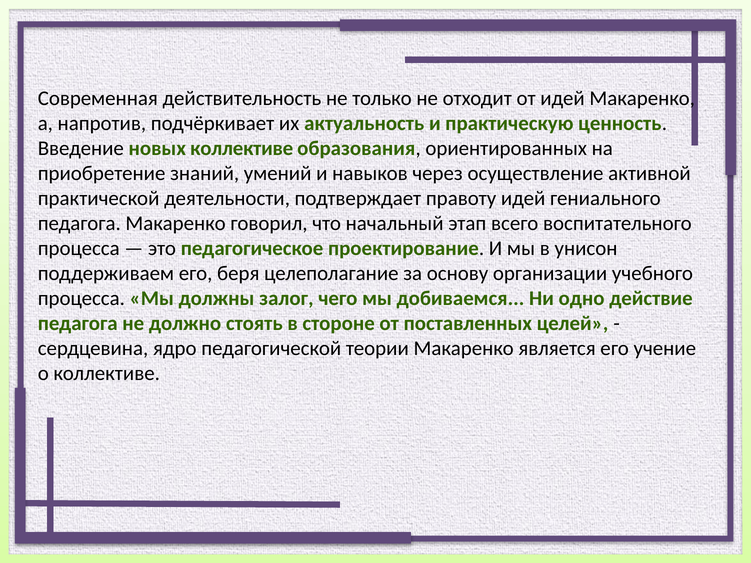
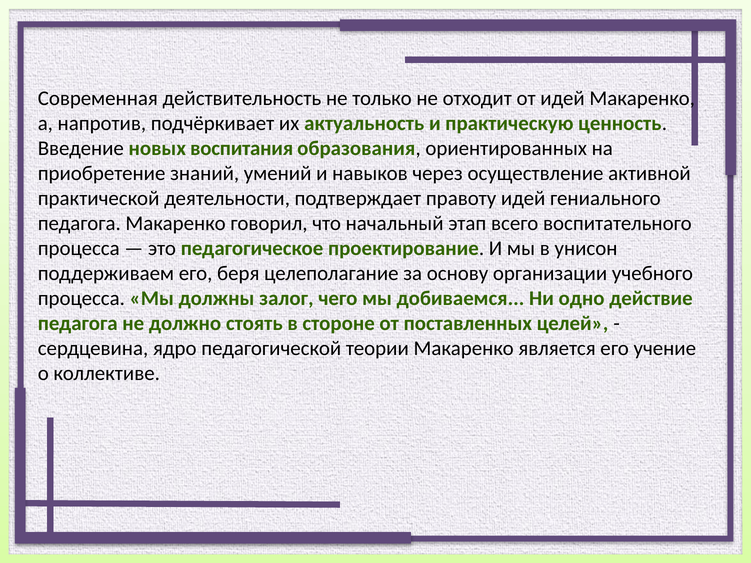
новых коллективе: коллективе -> воспитания (242, 148)
